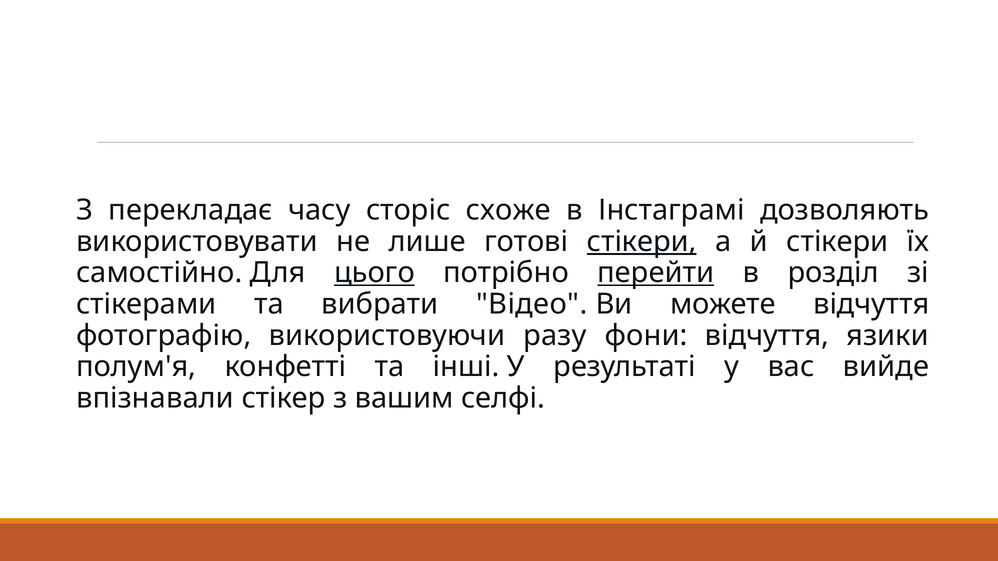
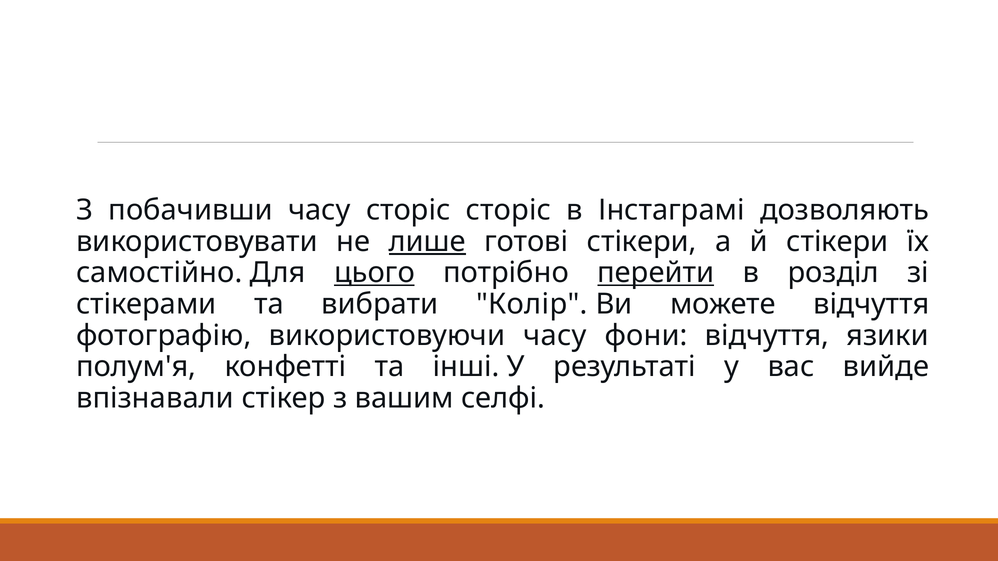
перекладає: перекладає -> побачивши (191, 210)
сторіс схоже: схоже -> сторіс (508, 210)
лише underline: none -> present (427, 242)
стікери underline: present -> none (642, 242)
Відео: Відео -> Колір (532, 304)
використовуючи разу: разу -> часу (555, 336)
